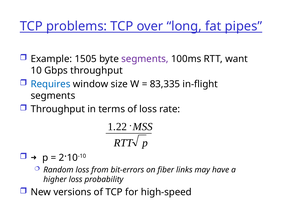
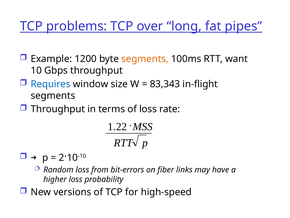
1505: 1505 -> 1200 (86, 59)
segments colour: purple -> orange (145, 59)
83,335: 83,335 -> 83,343 (165, 84)
